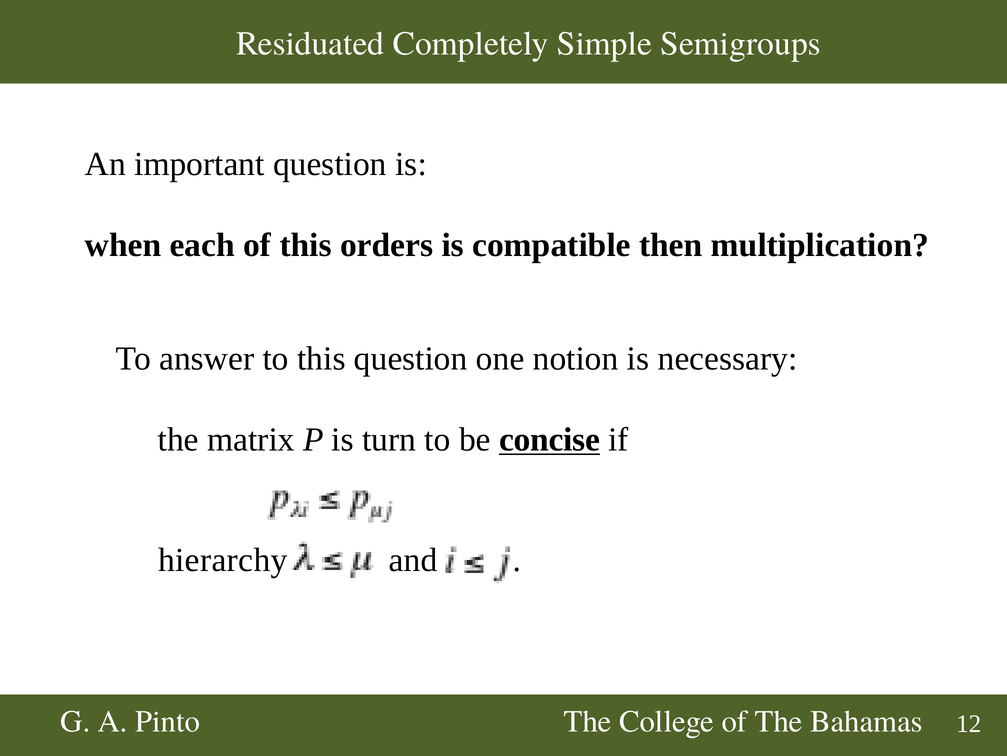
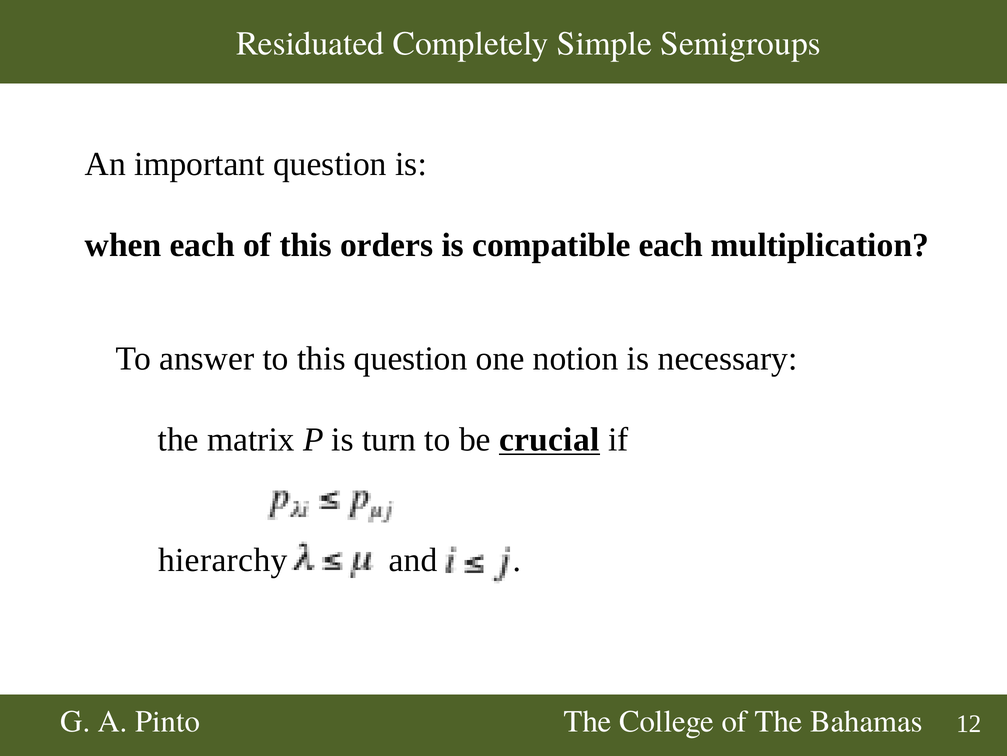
compatible then: then -> each (671, 245)
concise: concise -> crucial (549, 439)
